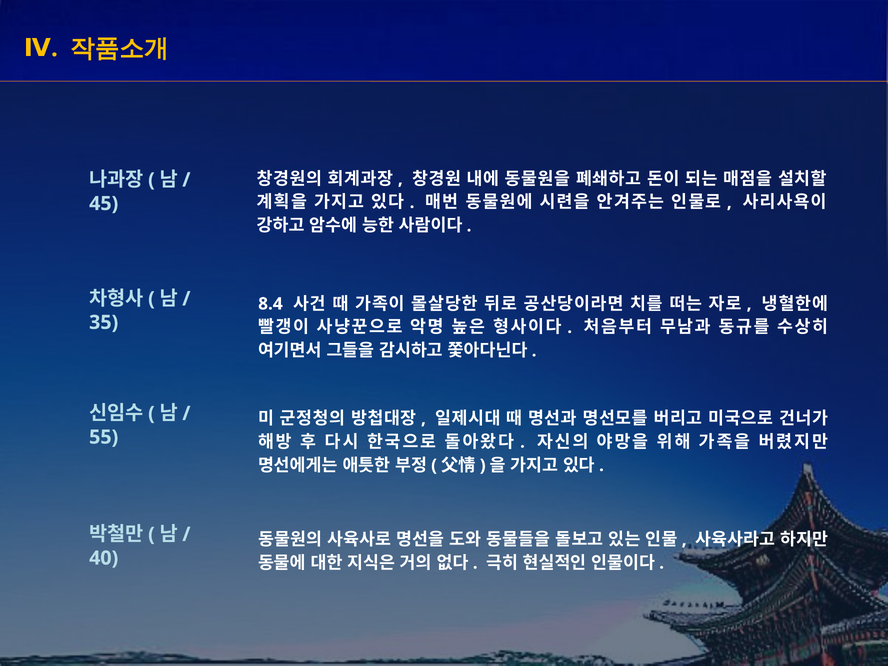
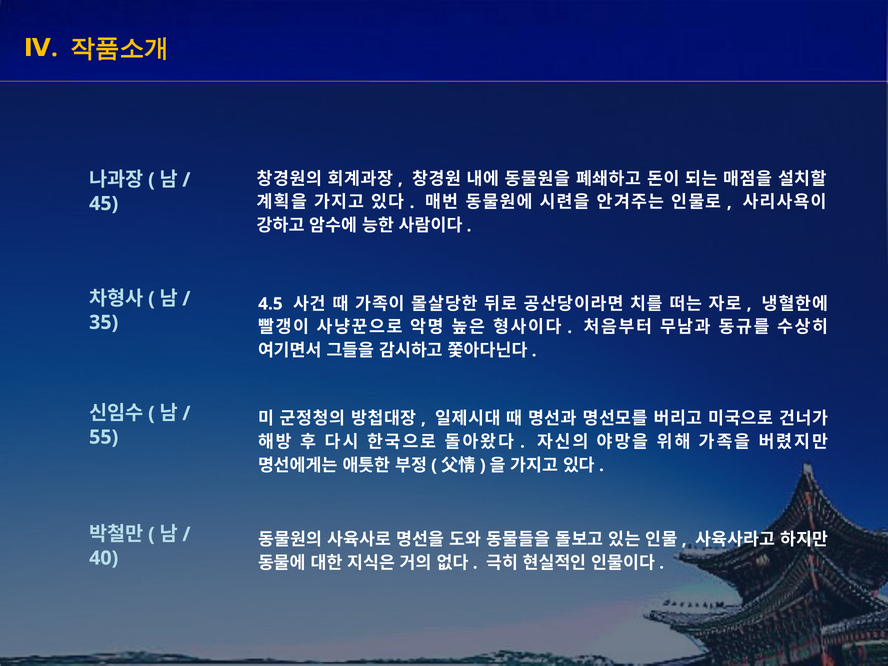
8.4: 8.4 -> 4.5 (270, 304)
